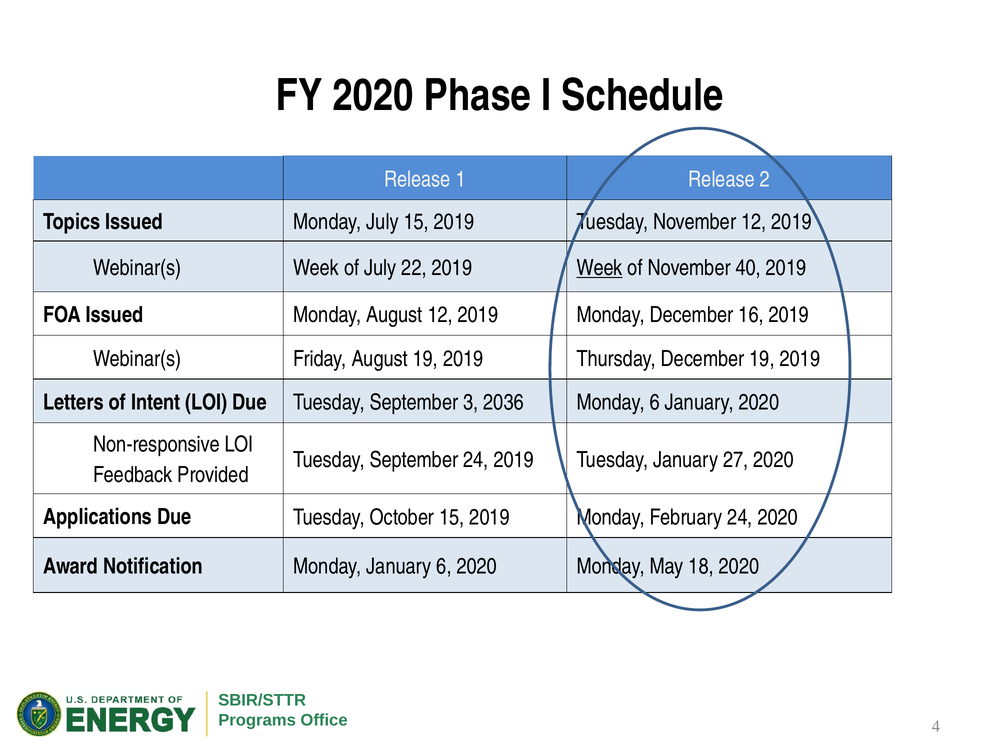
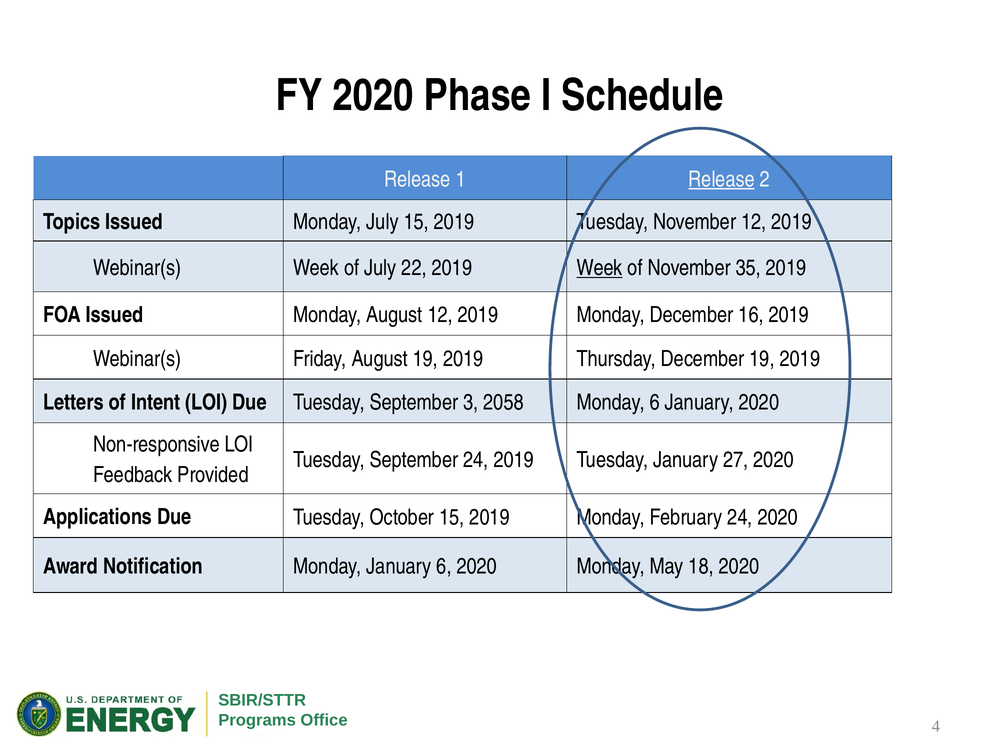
Release underline: none -> present (722, 179)
40: 40 -> 35 (748, 268)
2036: 2036 -> 2058 (504, 402)
